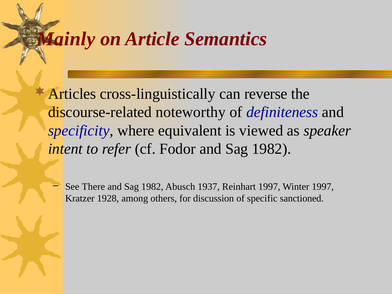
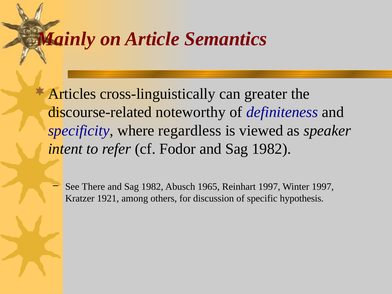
reverse: reverse -> greater (266, 94)
equivalent: equivalent -> regardless (190, 130)
1937: 1937 -> 1965 (209, 187)
1928: 1928 -> 1921 (108, 199)
sanctioned: sanctioned -> hypothesis (302, 199)
